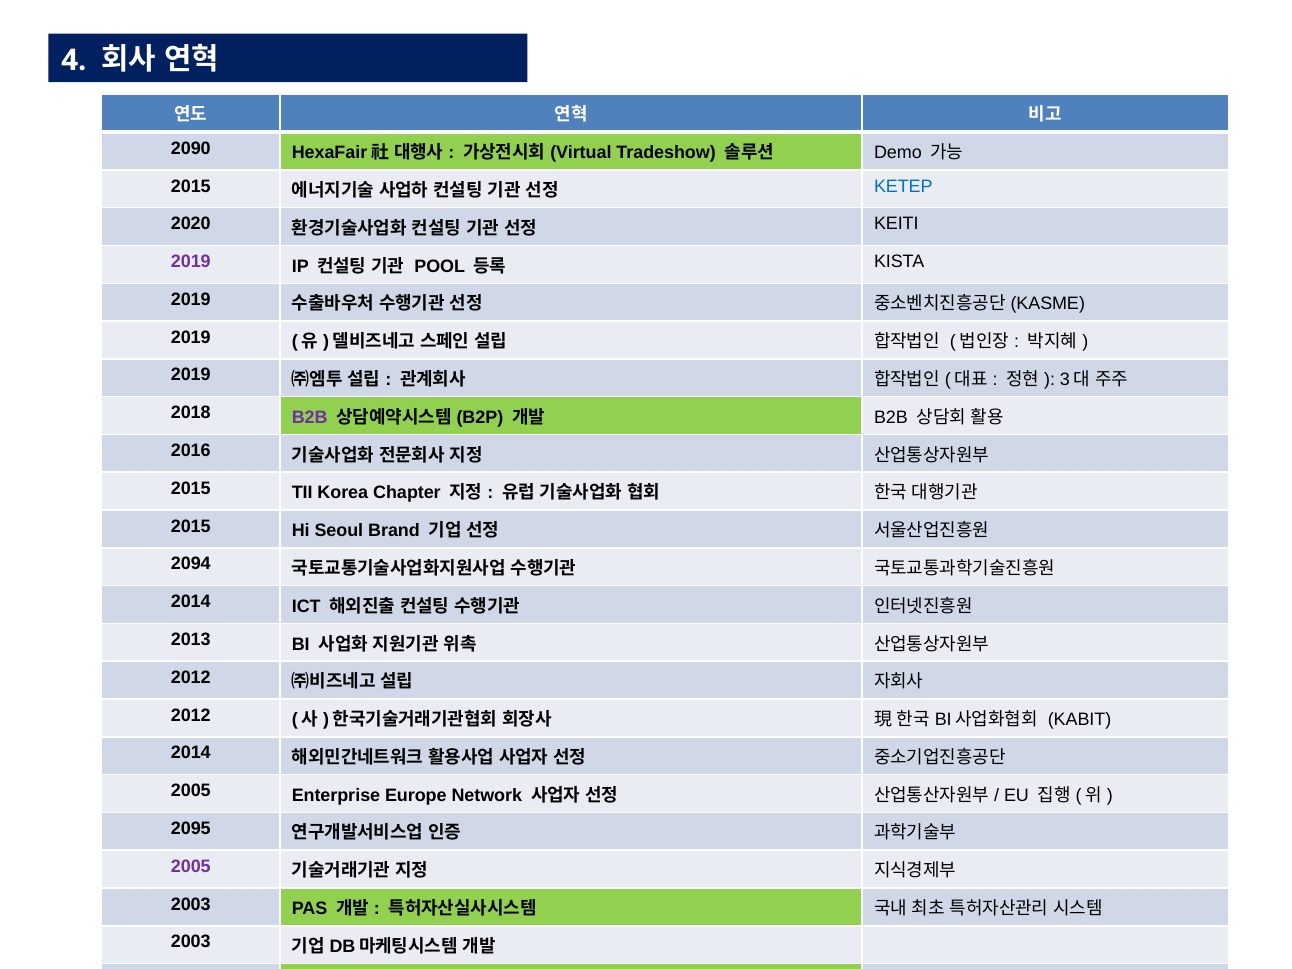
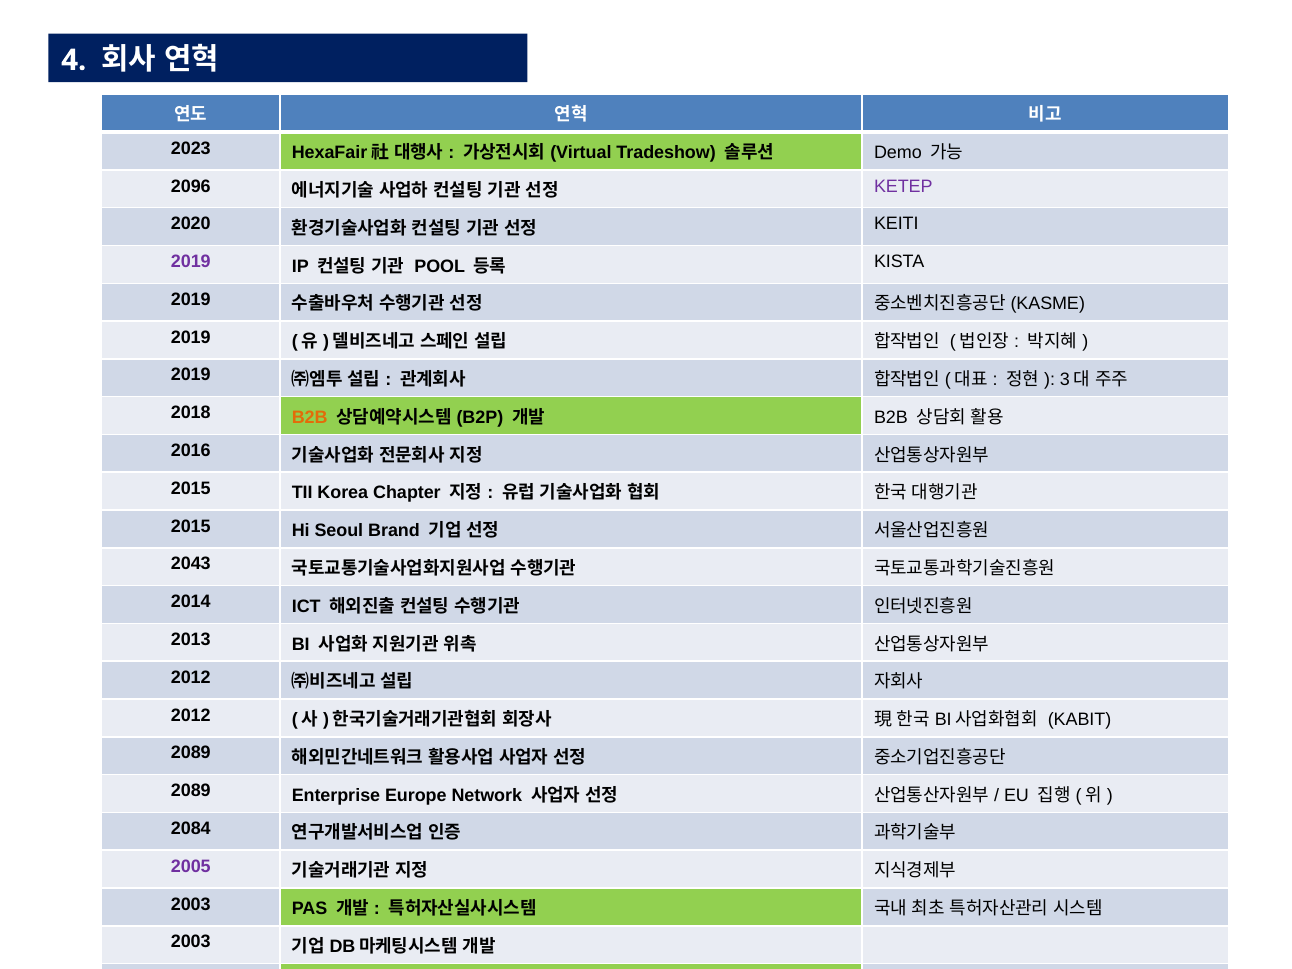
2090: 2090 -> 2023 (191, 148)
2015: 2015 -> 2096 (191, 186)
KETEP colour: blue -> purple (903, 186)
B2B colour: purple -> orange (310, 417)
2094: 2094 -> 2043 (191, 564)
2014: 2014 -> 2089 (191, 753)
2005: 2005 -> 2089 (191, 791)
2095: 2095 -> 2084 (191, 829)
